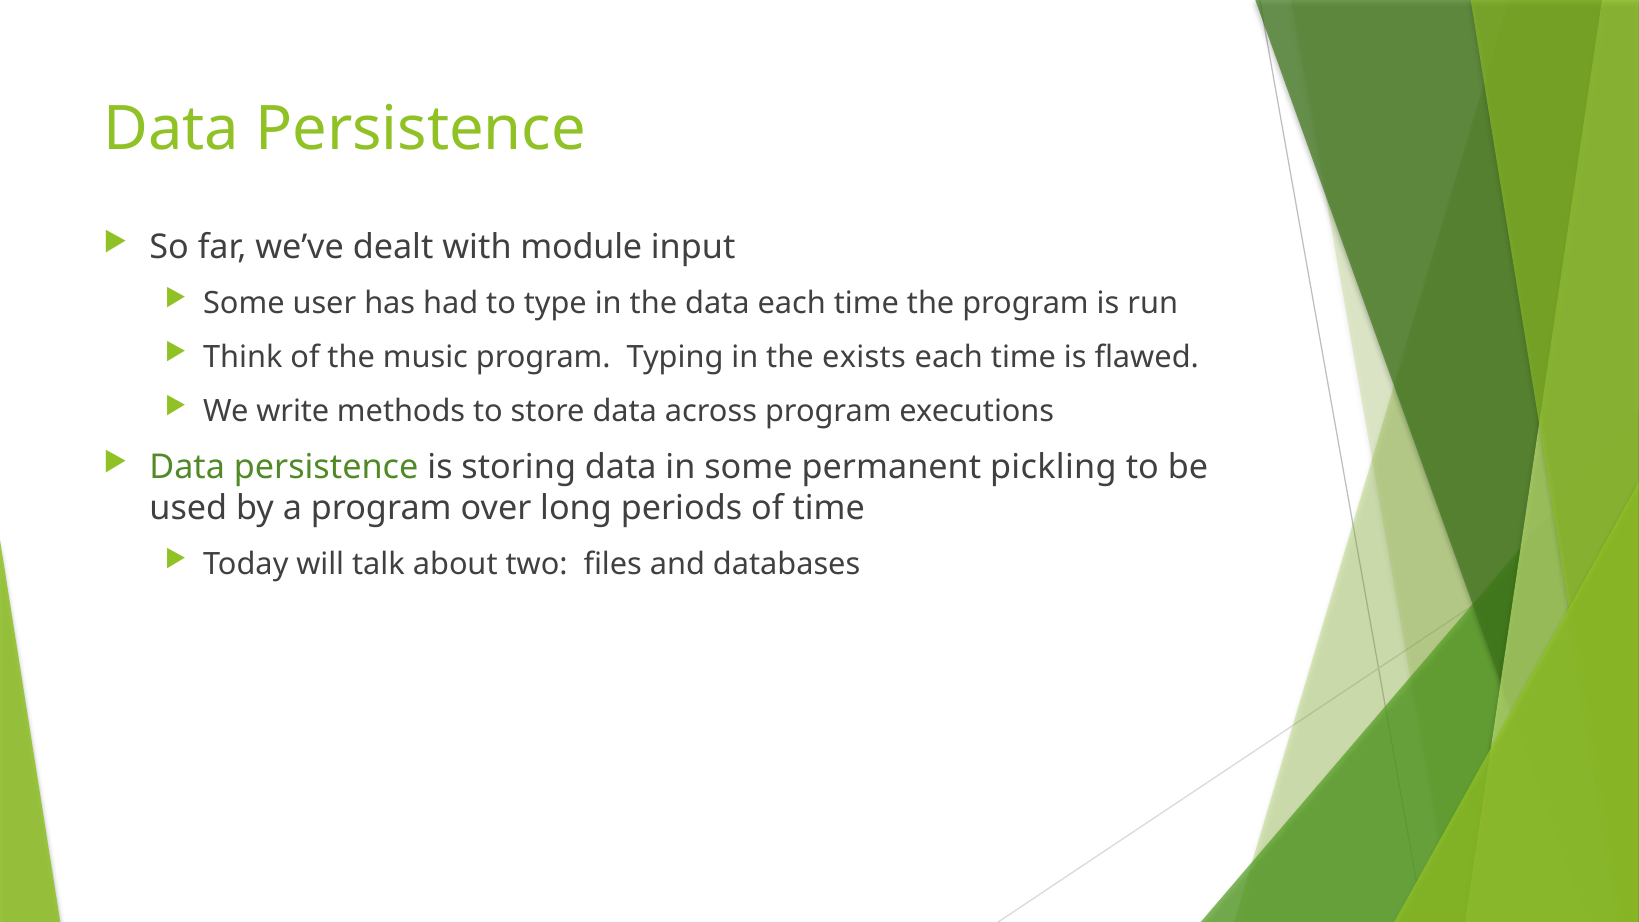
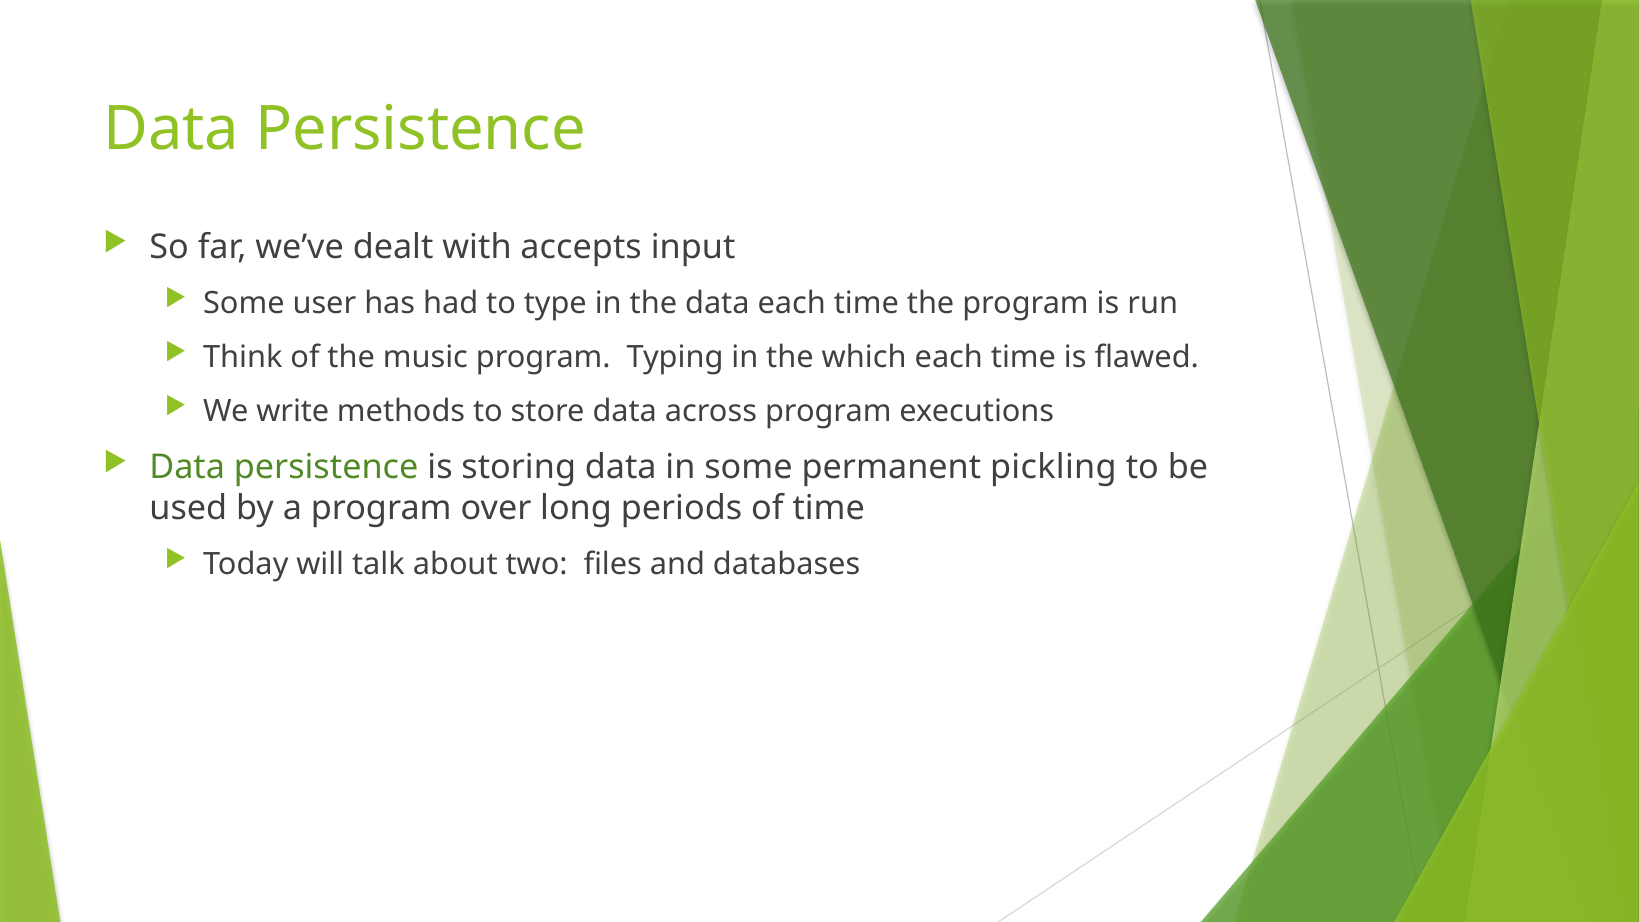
module: module -> accepts (581, 247)
exists: exists -> which (864, 357)
